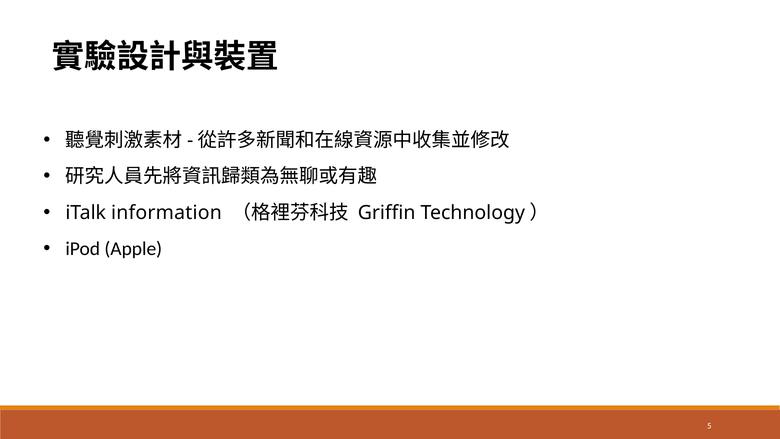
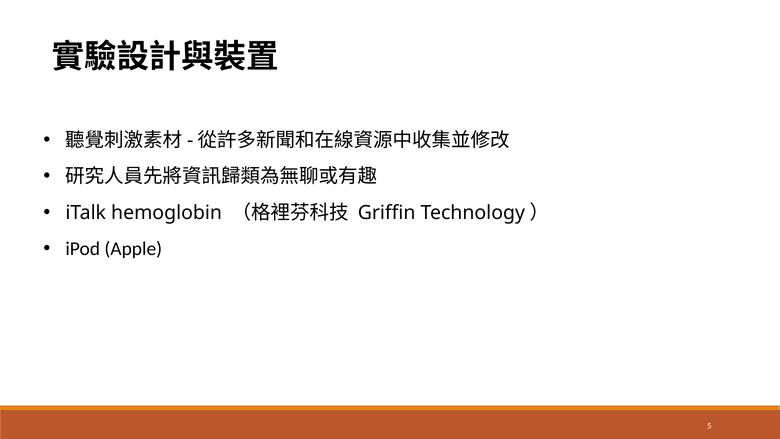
information: information -> hemoglobin (167, 213)
